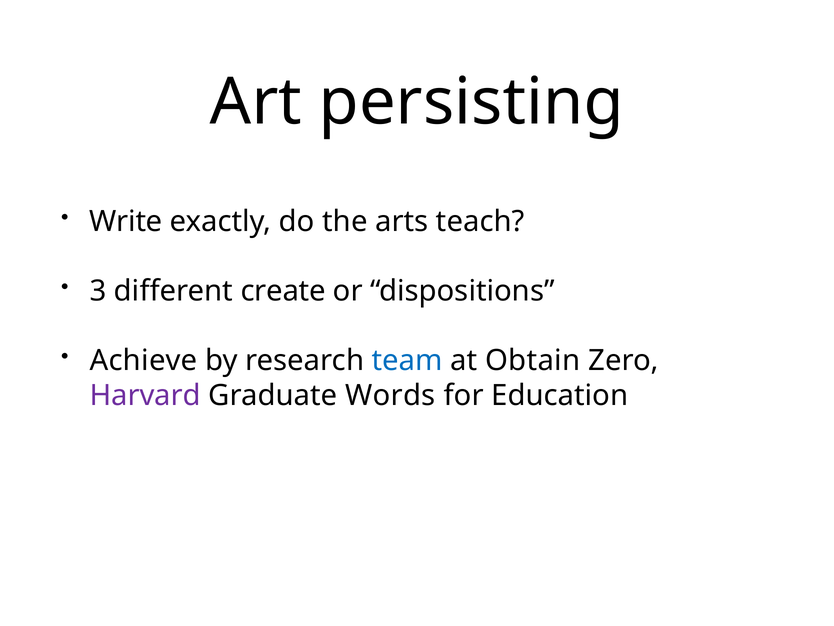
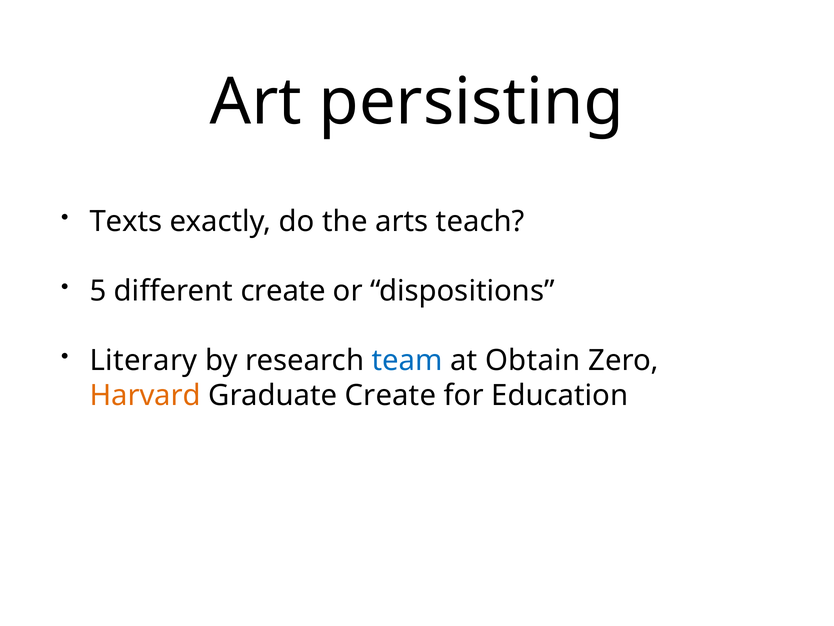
Write: Write -> Texts (126, 221)
3: 3 -> 5 (98, 291)
Achieve: Achieve -> Literary (144, 360)
Harvard colour: purple -> orange (145, 395)
Graduate Words: Words -> Create (390, 395)
